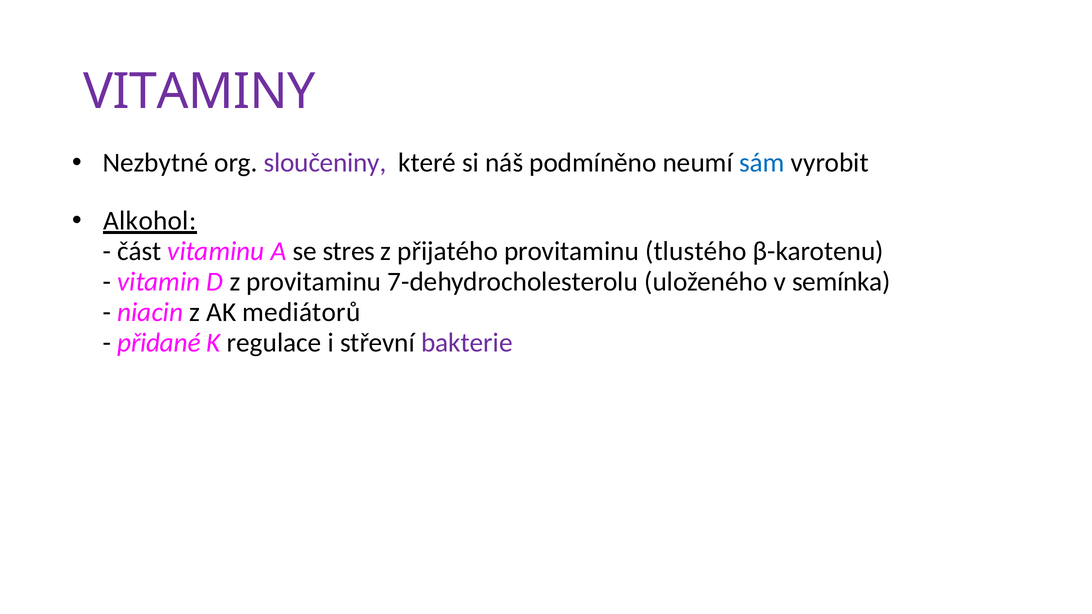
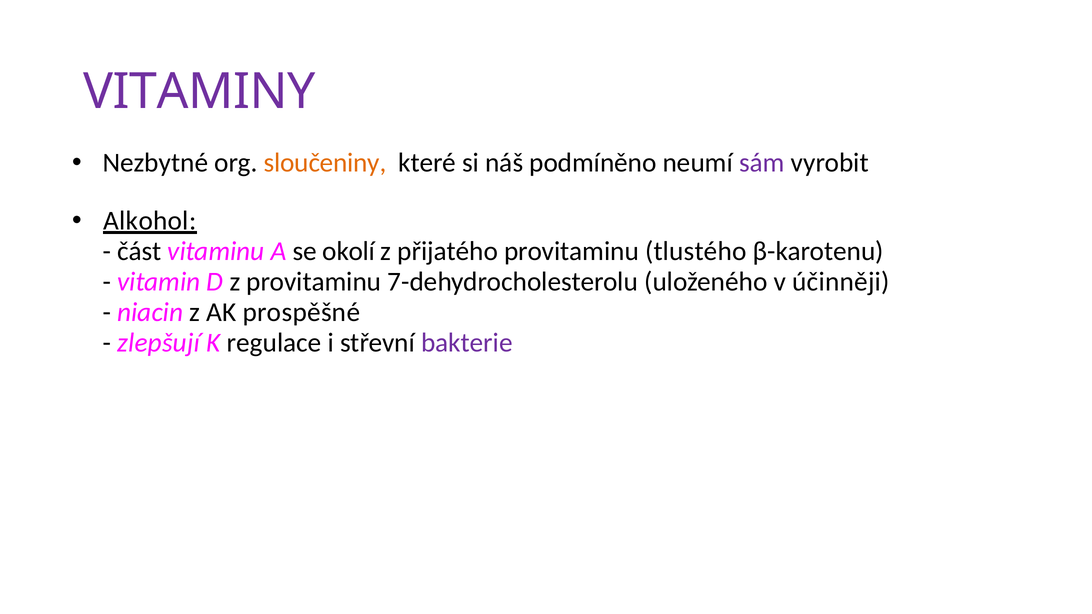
sloučeniny colour: purple -> orange (325, 163)
sám colour: blue -> purple (762, 163)
stres: stres -> okolí (349, 251)
semínka: semínka -> účinněji (841, 282)
mediátorů: mediátorů -> prospěšné (301, 312)
přidané: přidané -> zlepšují (159, 343)
